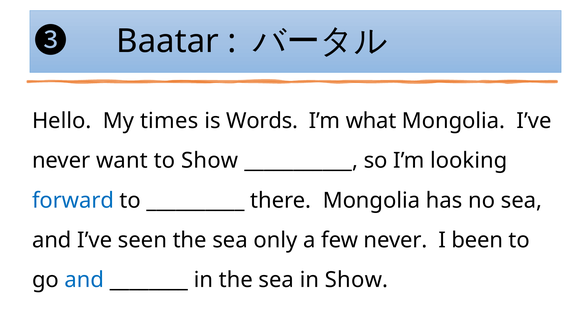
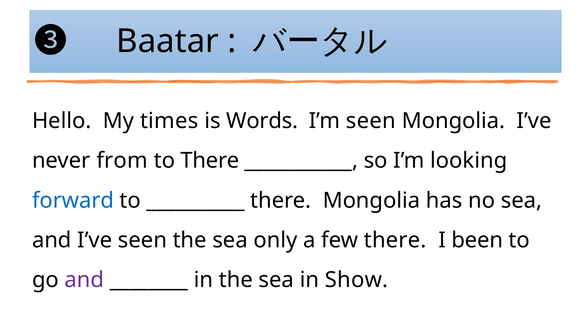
I’m what: what -> seen (371, 121)
want: want -> from (122, 161)
to Show: Show -> There (210, 161)
few never: never -> there (395, 240)
and colour: blue -> purple (84, 280)
